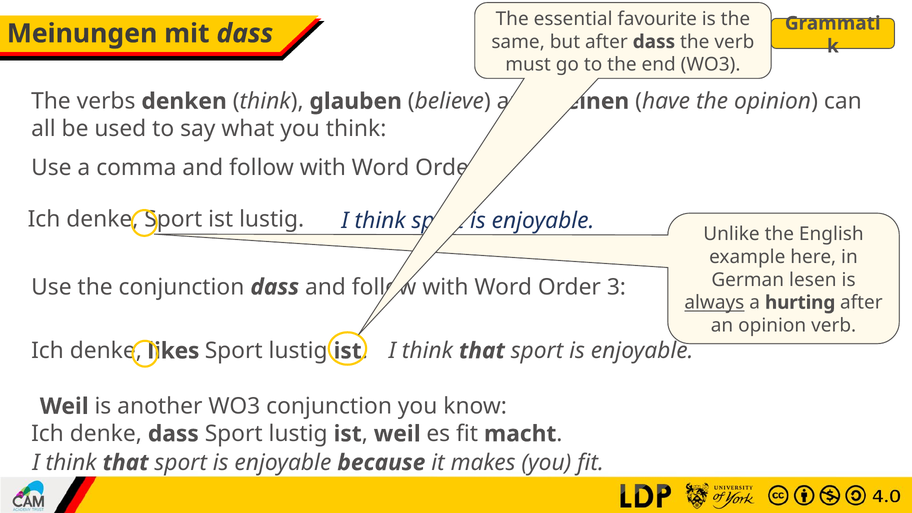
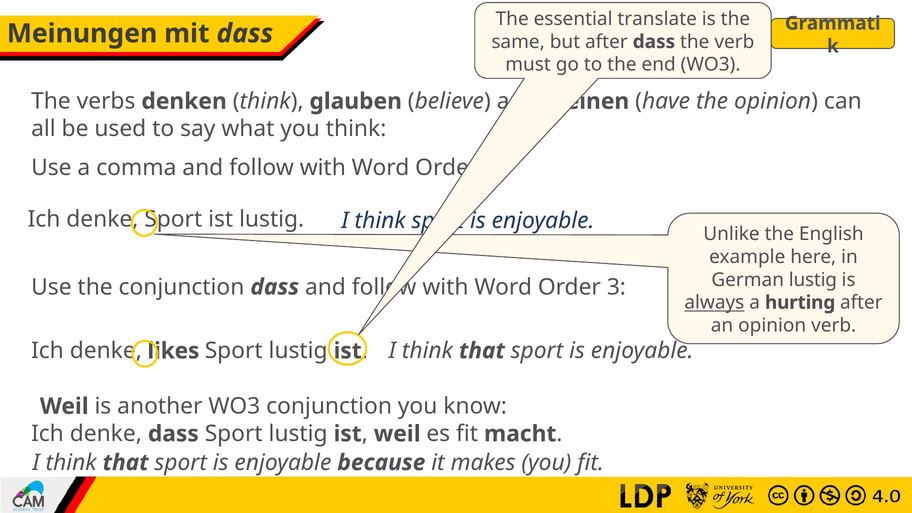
favourite: favourite -> translate (657, 19)
lesen: lesen -> lustig (813, 280)
